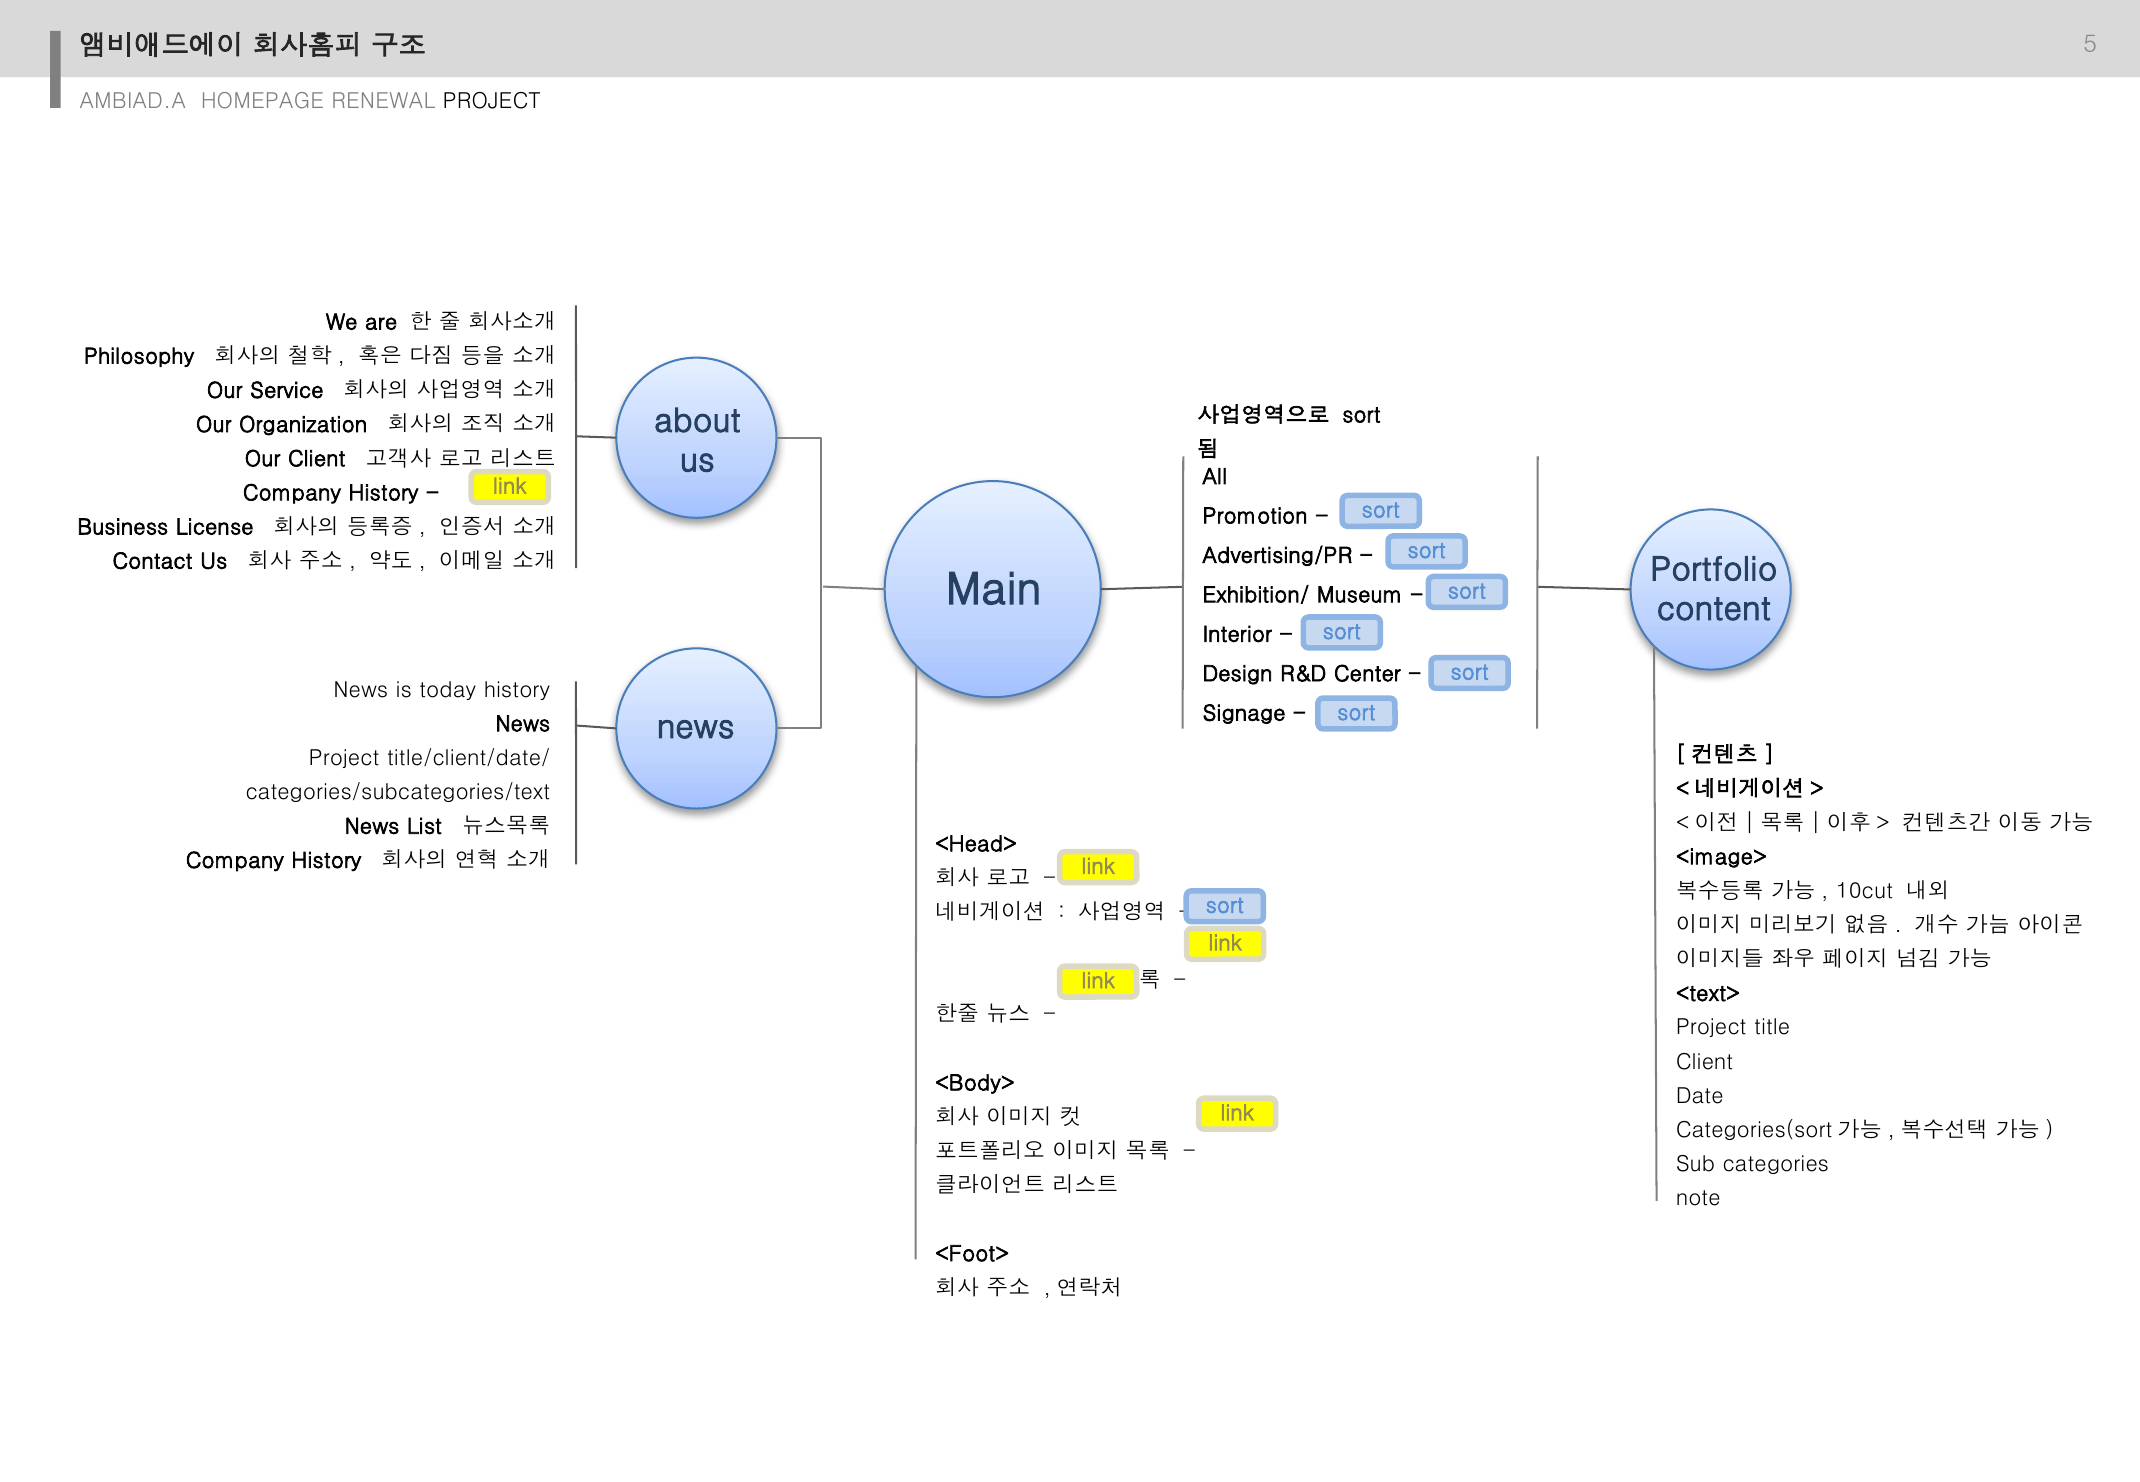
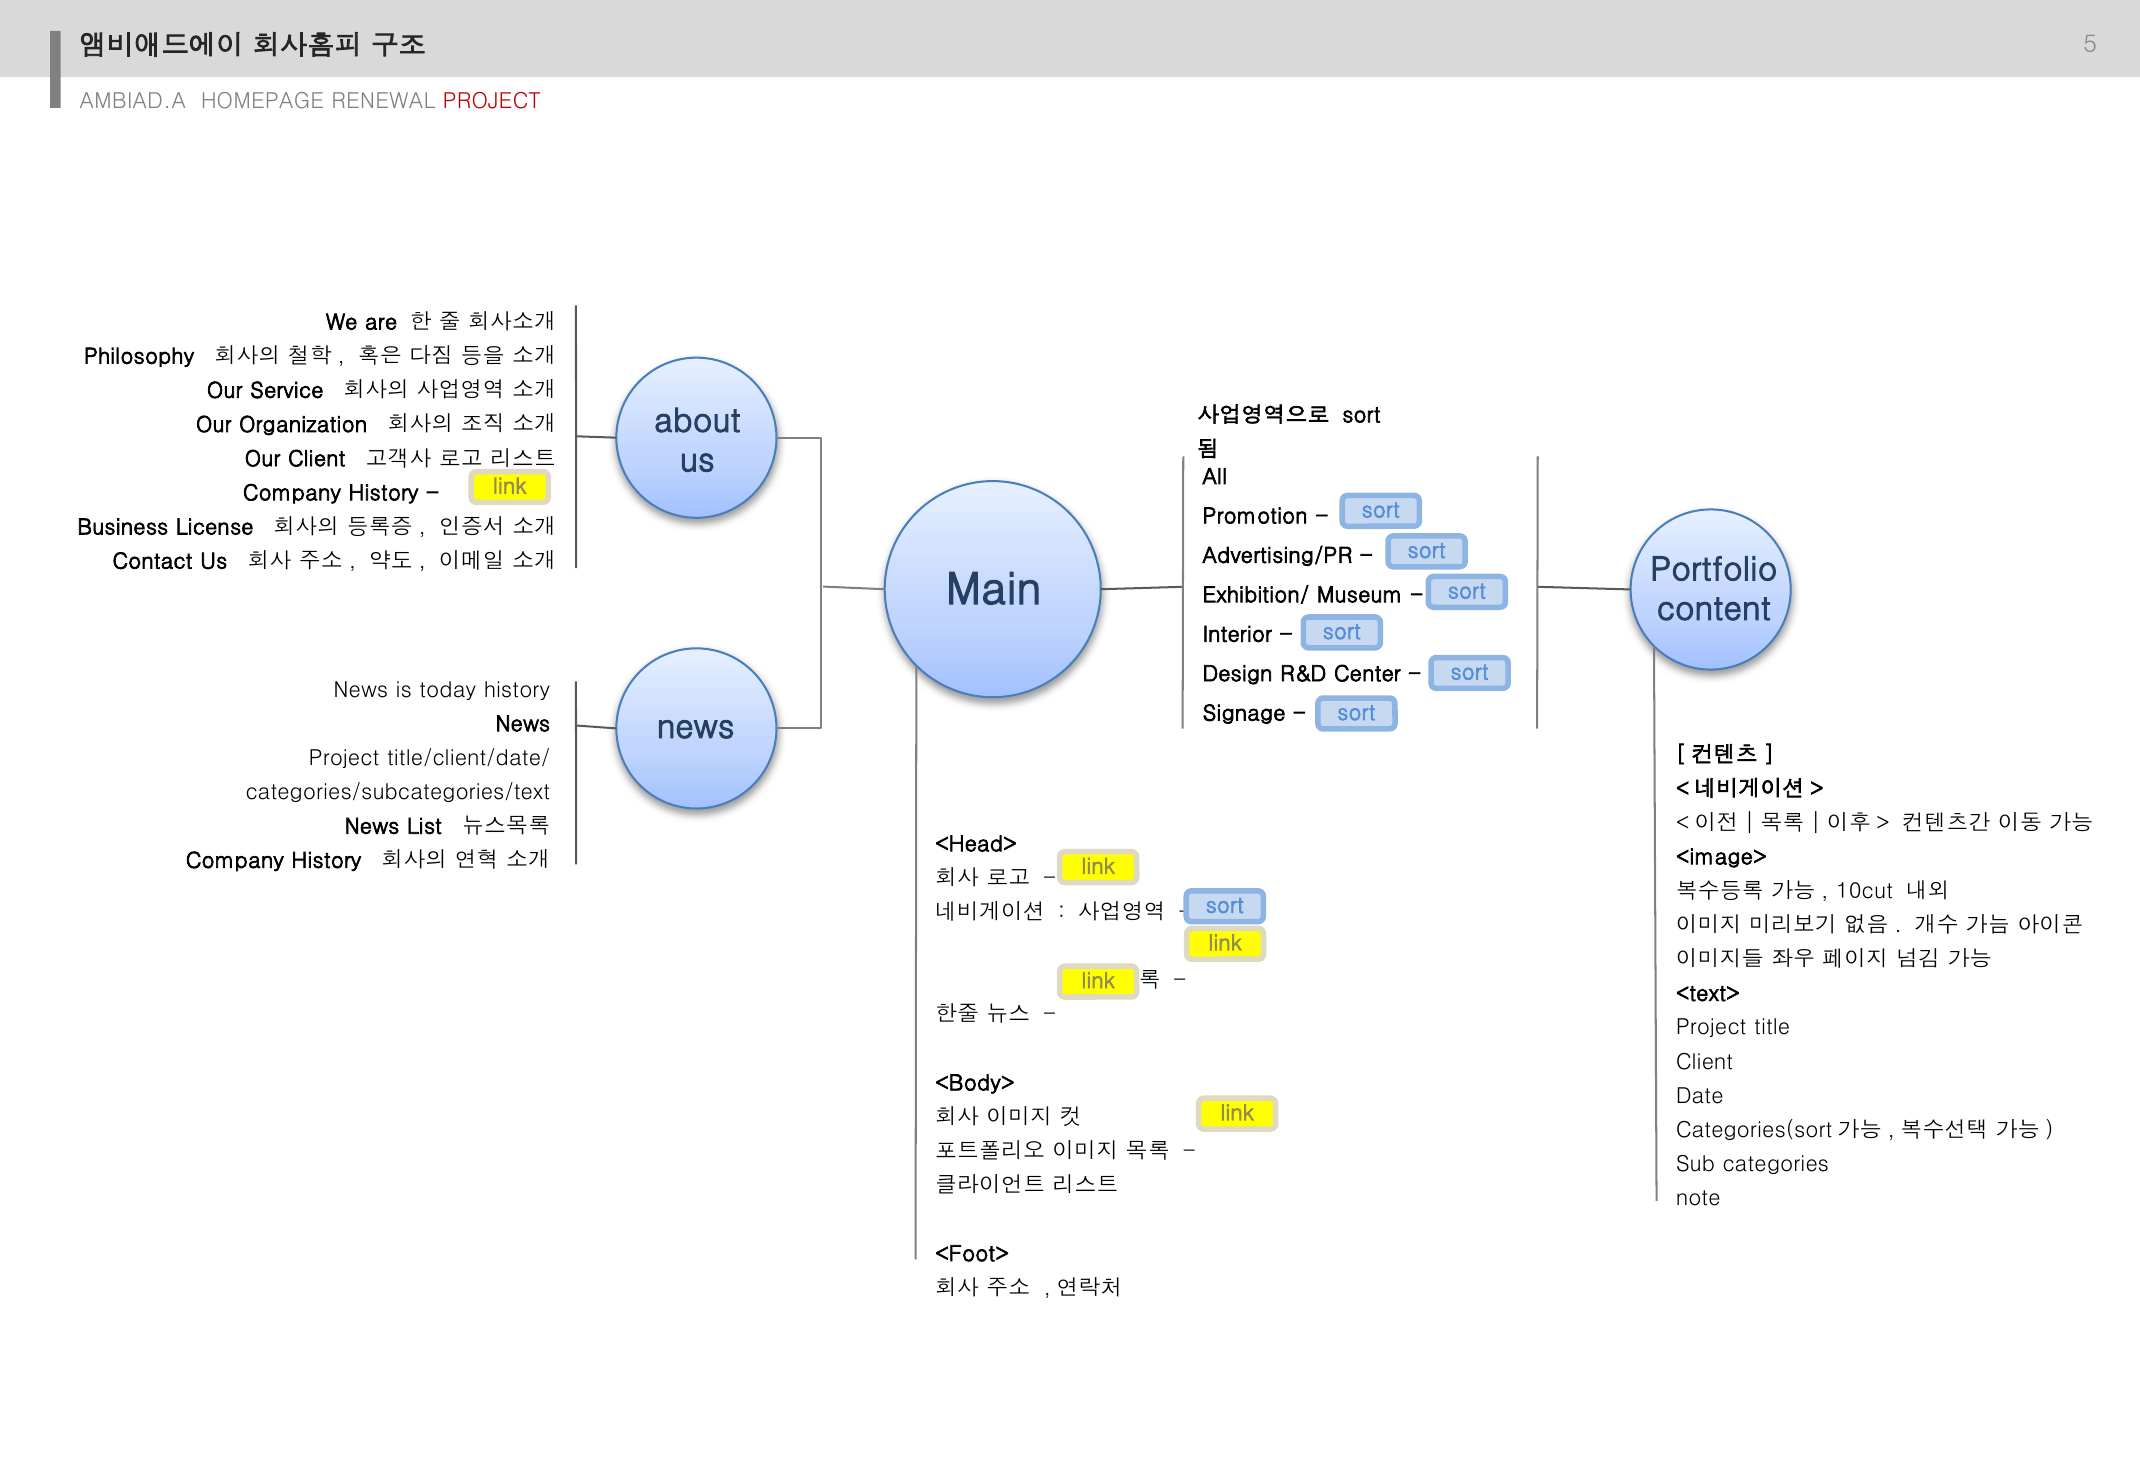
PROJECT colour: black -> red (492, 101)
